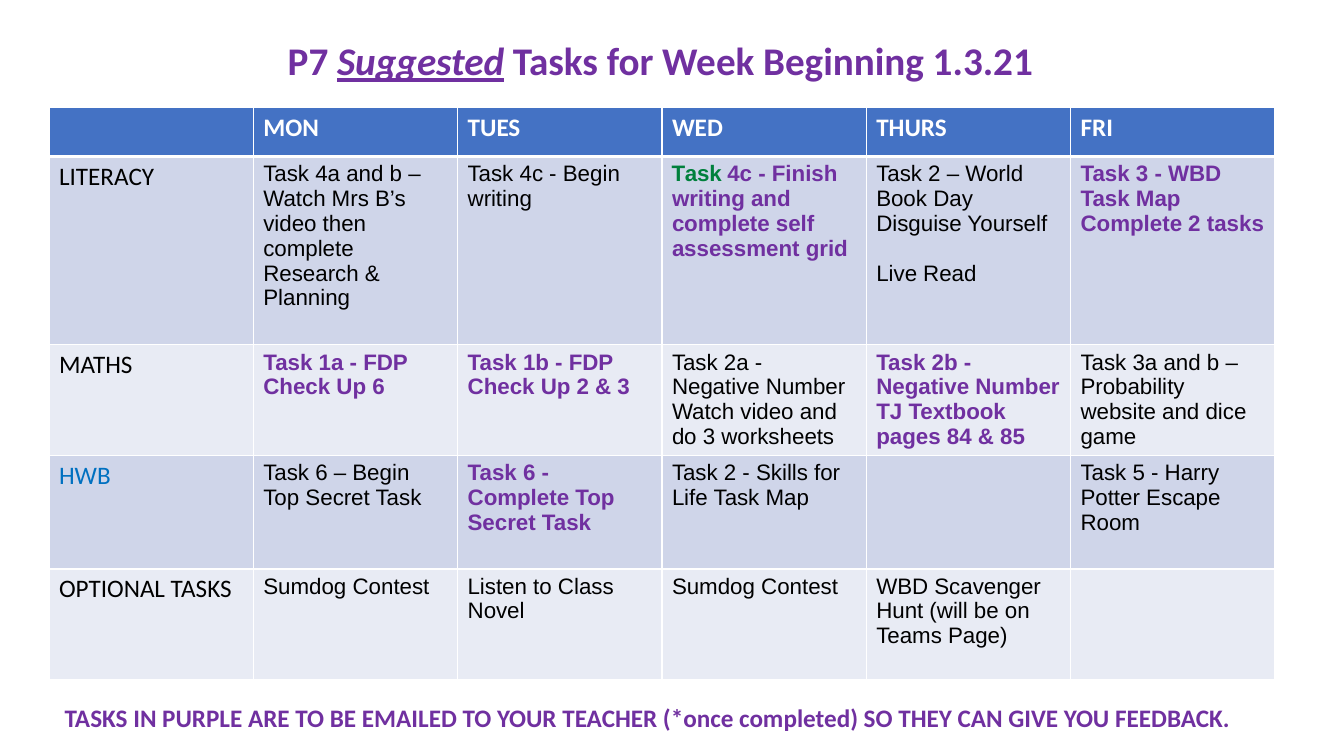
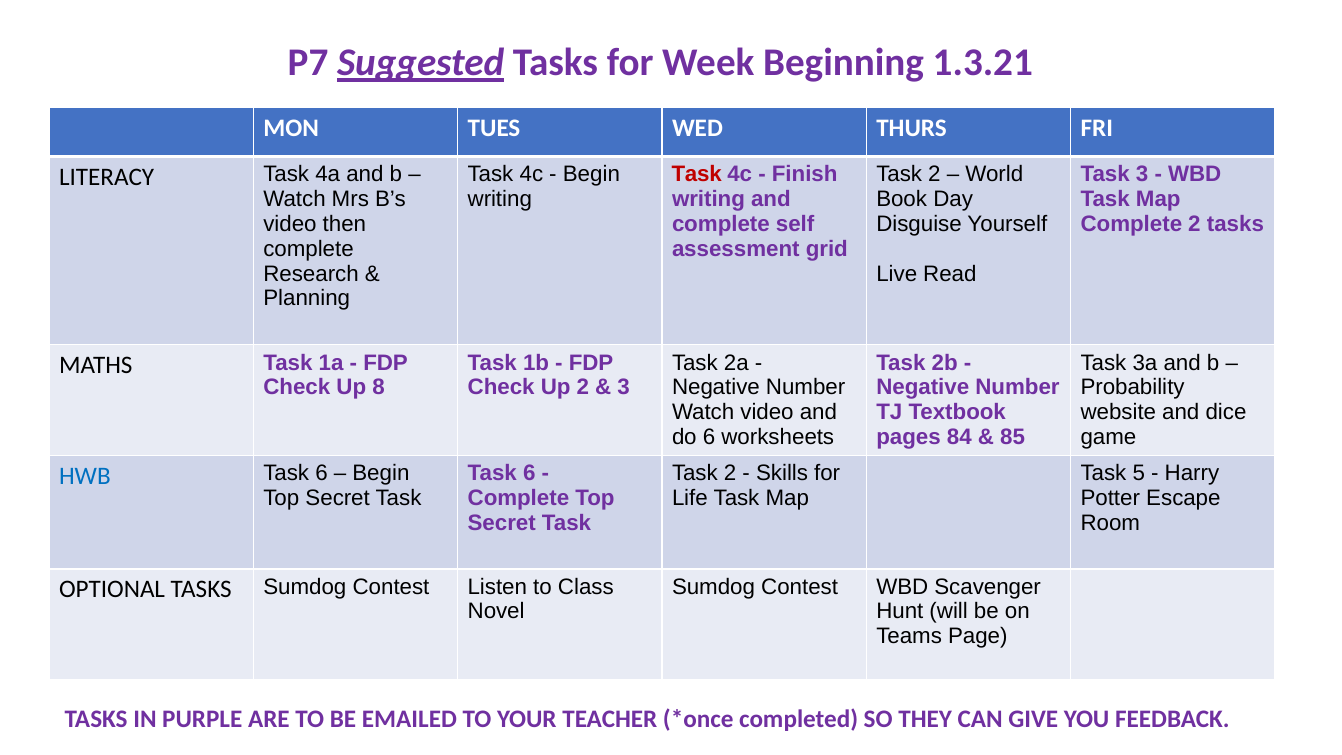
Task colour: green -> red (697, 174)
Up 6: 6 -> 8 (379, 387)
do 3: 3 -> 6 (709, 437)
